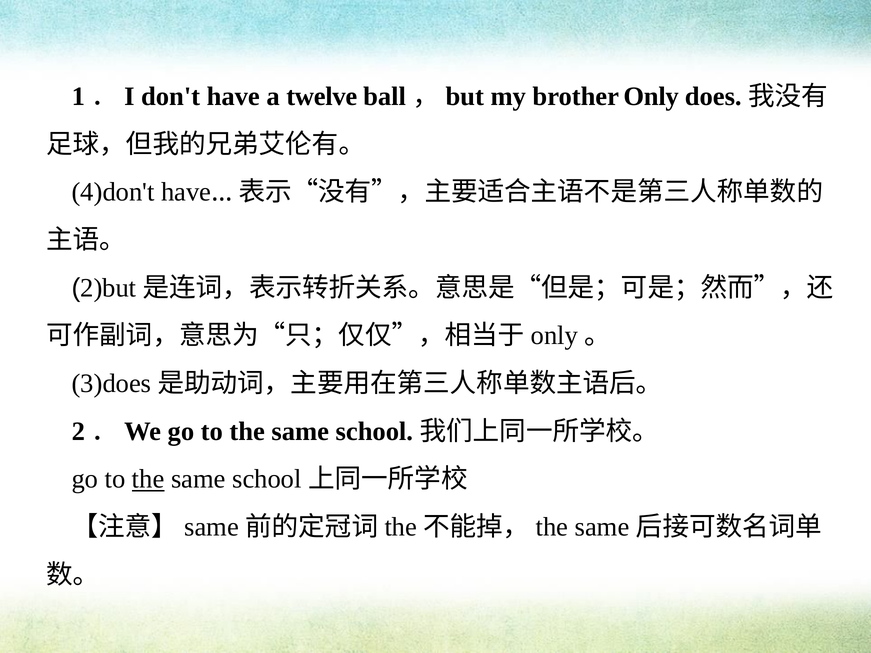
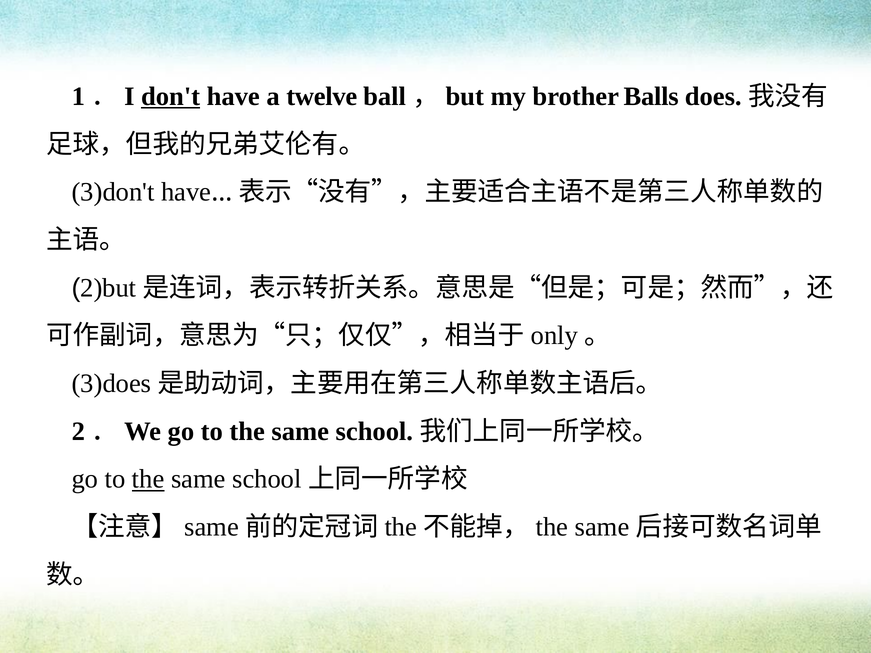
don't underline: none -> present (171, 96)
Only: Only -> Balls (651, 96)
4)don't: 4)don't -> 3)don't (113, 192)
